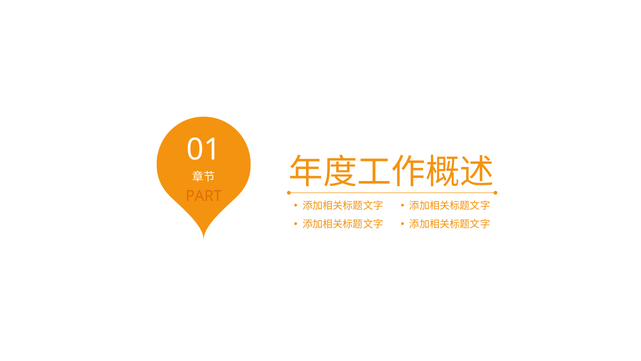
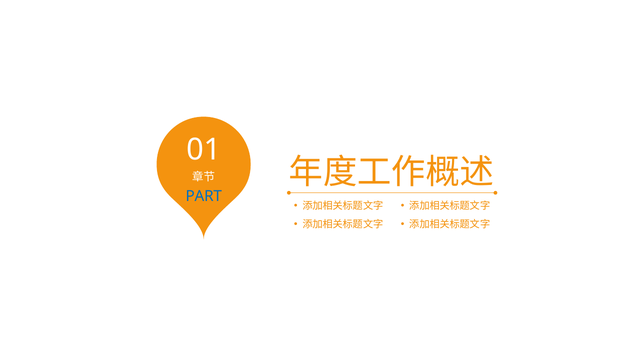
PART colour: orange -> blue (204, 196)
